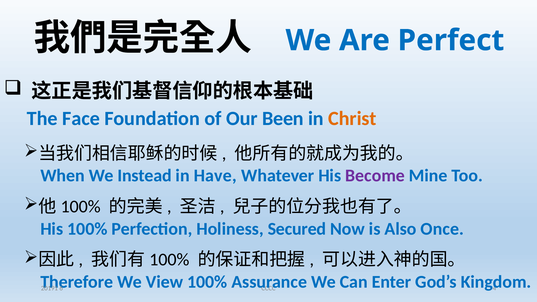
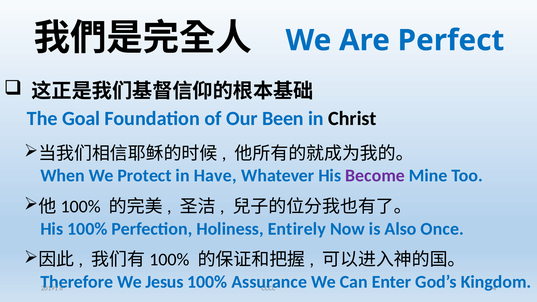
Face: Face -> Goal (81, 119)
Christ colour: orange -> black (352, 119)
Instead: Instead -> Protect (145, 176)
Secured: Secured -> Entirely (297, 229)
View: View -> Jesus (164, 282)
